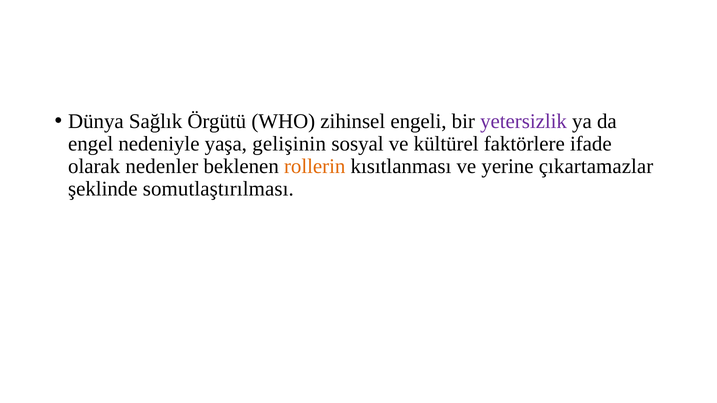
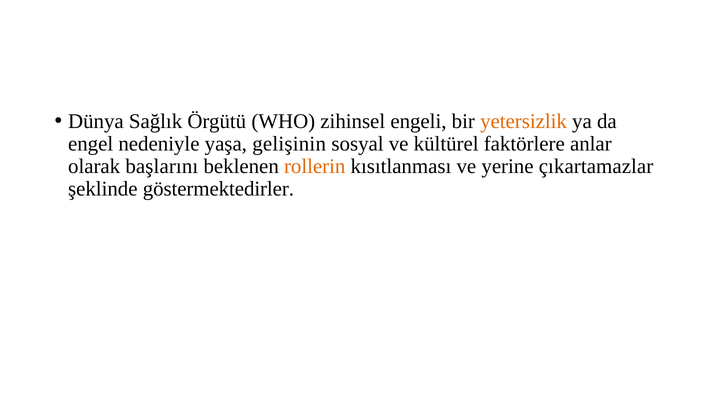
yetersizlik colour: purple -> orange (524, 121)
ifade: ifade -> anlar (591, 144)
nedenler: nedenler -> başlarını (162, 166)
somutlaştırılması: somutlaştırılması -> göstermektedirler (218, 189)
